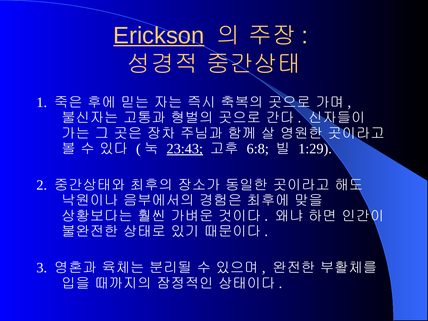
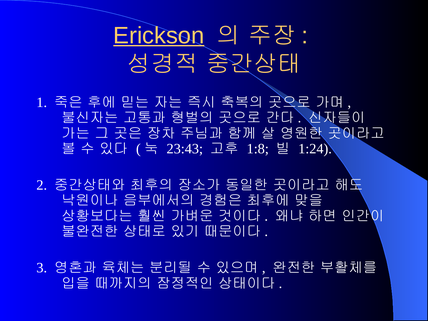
23:43 underline: present -> none (185, 149)
6:8: 6:8 -> 1:8 (258, 149)
1:29: 1:29 -> 1:24 (315, 149)
